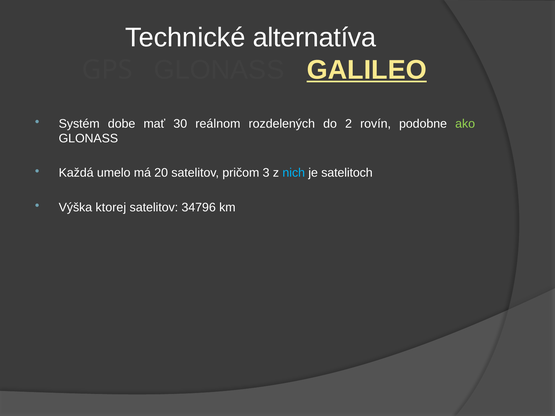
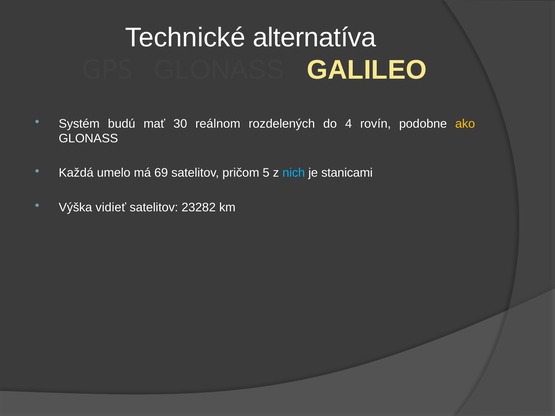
GALILEO underline: present -> none (367, 70)
dobe: dobe -> budú (122, 124)
2: 2 -> 4 (349, 124)
ako colour: light green -> yellow (465, 124)
20: 20 -> 69 (161, 173)
3: 3 -> 5 (266, 173)
satelitoch: satelitoch -> stanicami (347, 173)
ktorej: ktorej -> vidieť (111, 207)
34796: 34796 -> 23282 (199, 207)
